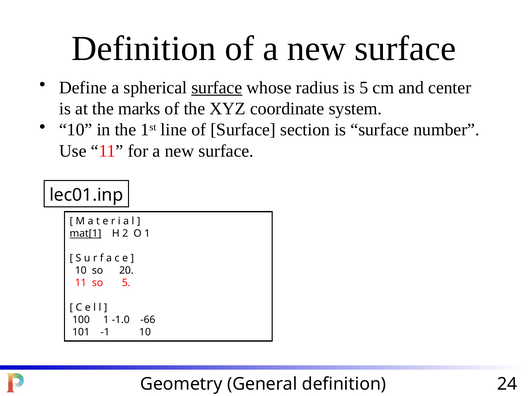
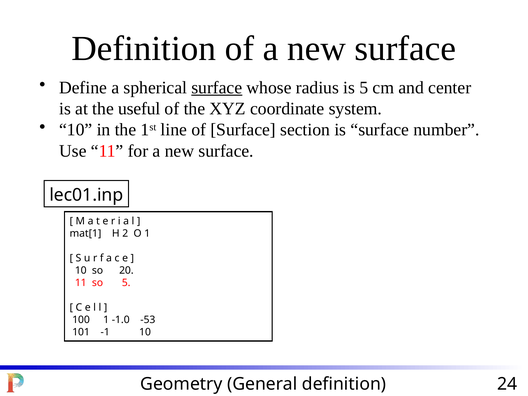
marks: marks -> useful (139, 109)
mat[1 underline: present -> none (85, 233)
-66: -66 -> -53 (148, 320)
